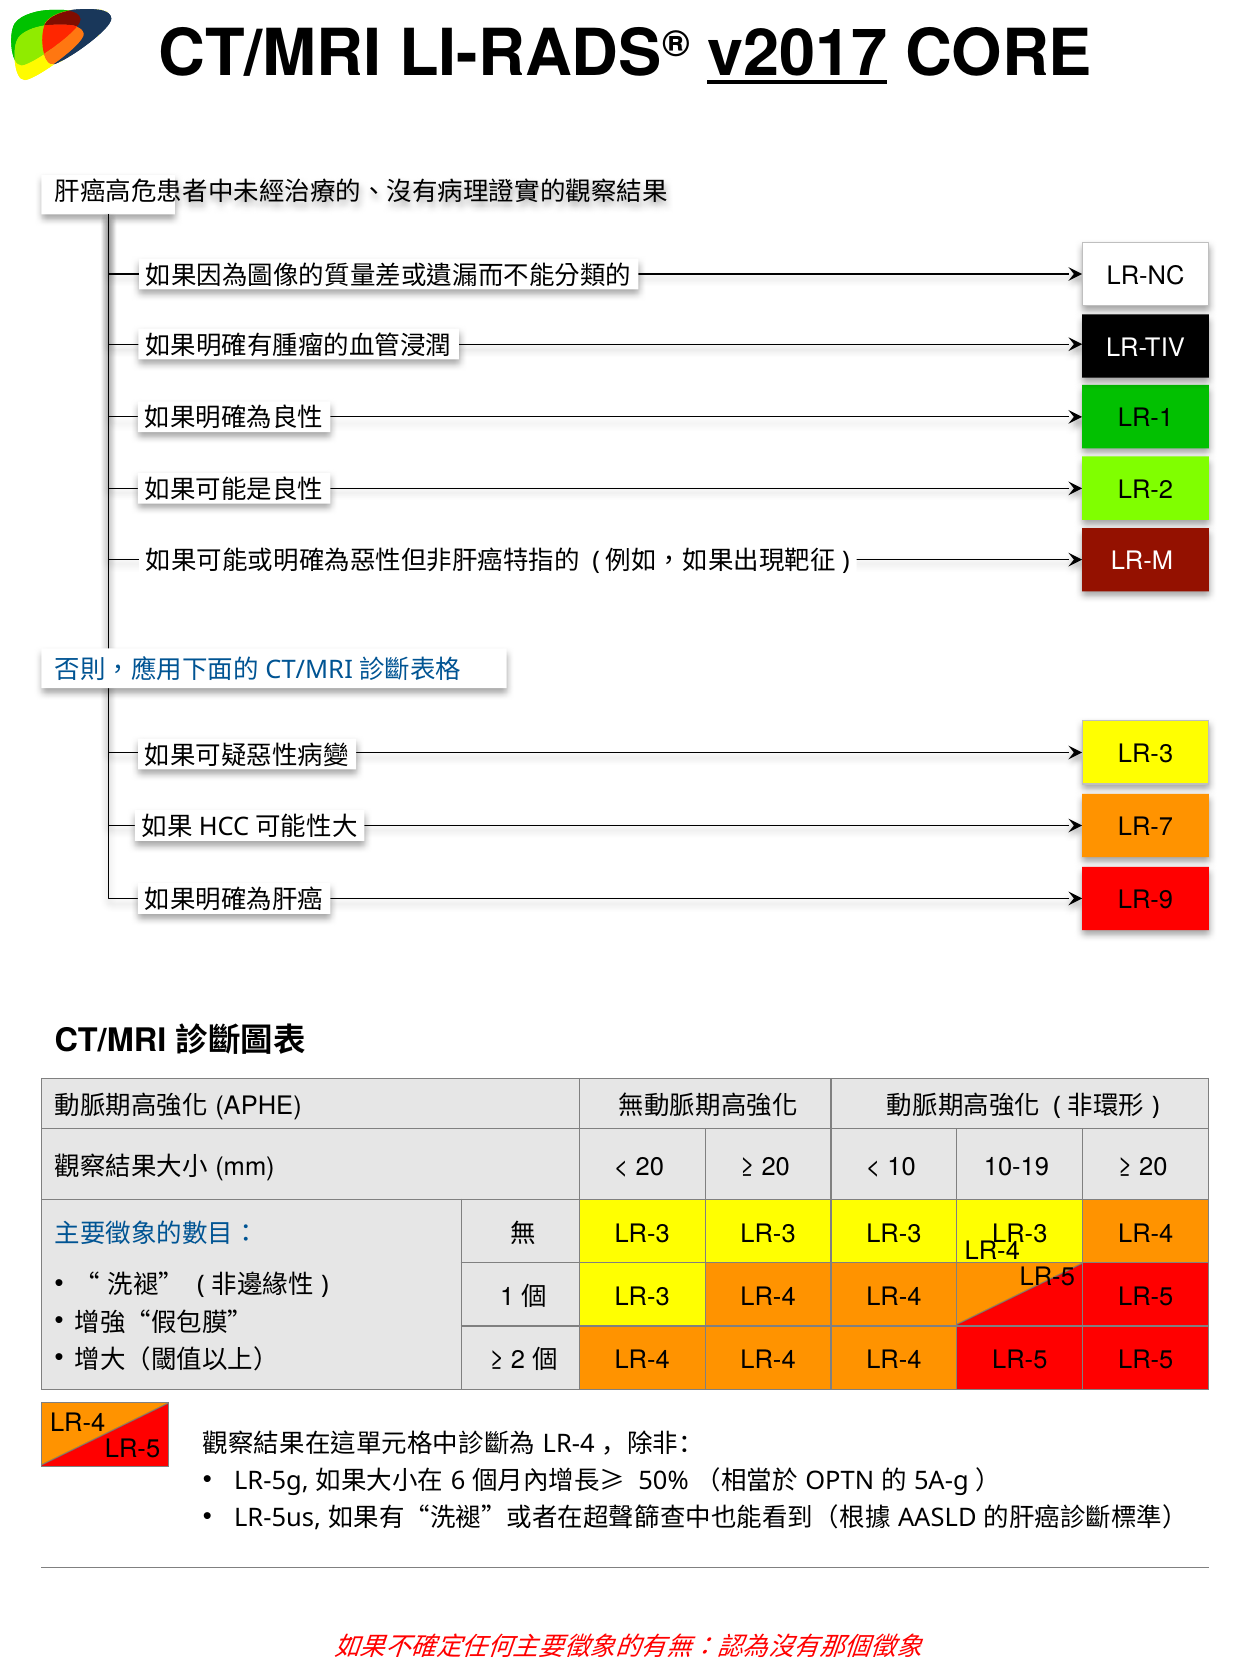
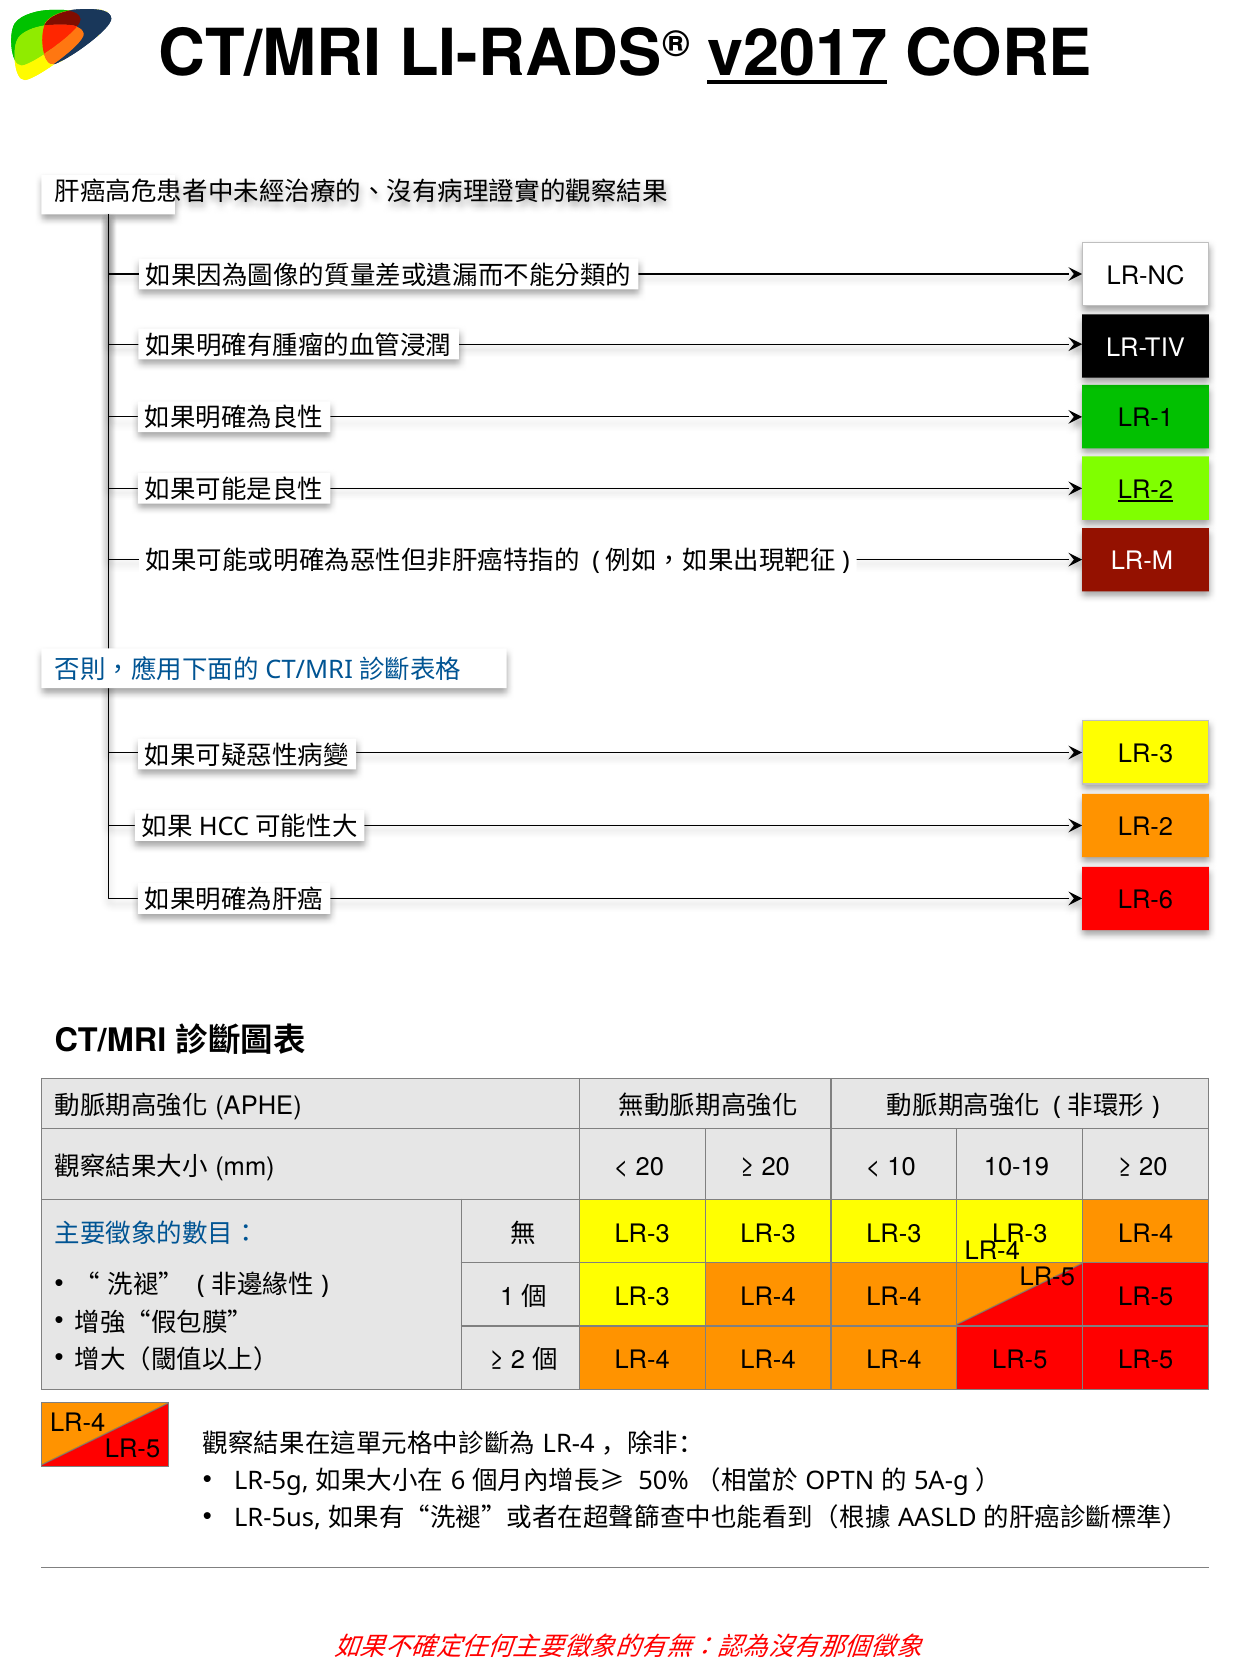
LR-2 underline: none -> present (1146, 490)
LR-7: LR-7 -> LR-2 (1146, 827)
LR-9: LR-9 -> LR-6 (1146, 900)
